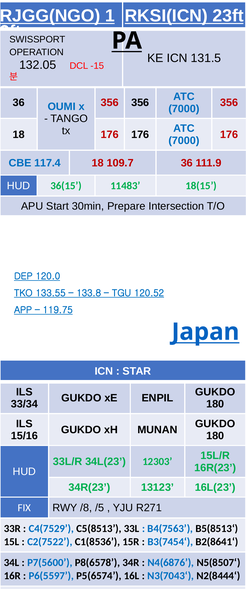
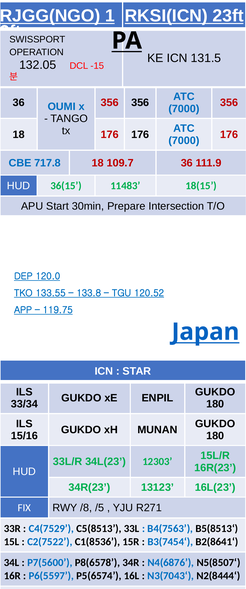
117.4: 117.4 -> 717.8 (48, 163)
